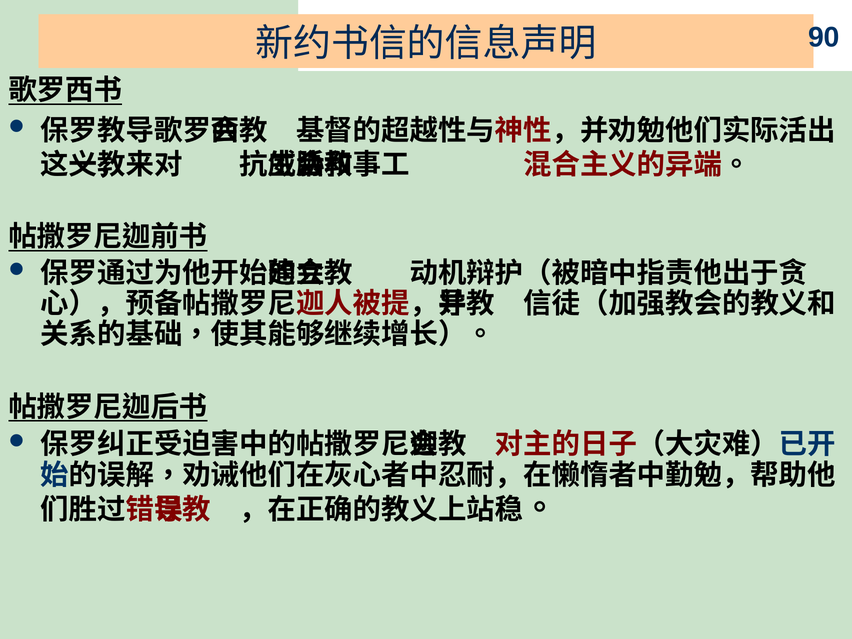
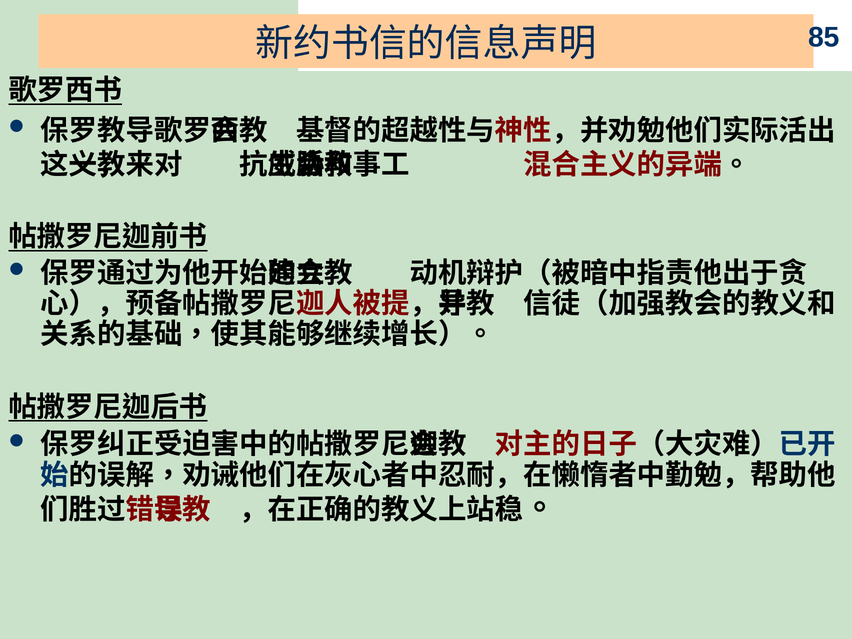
90: 90 -> 85 (824, 37)
